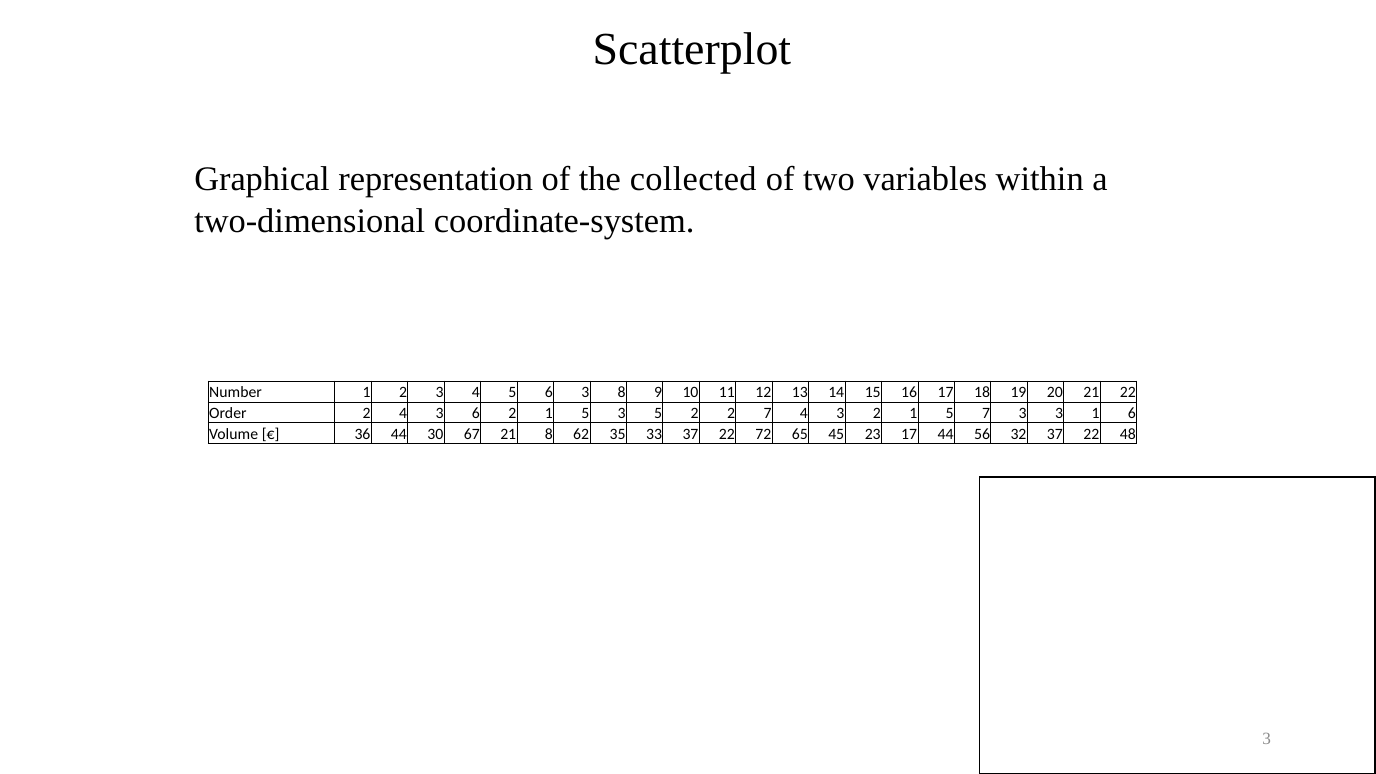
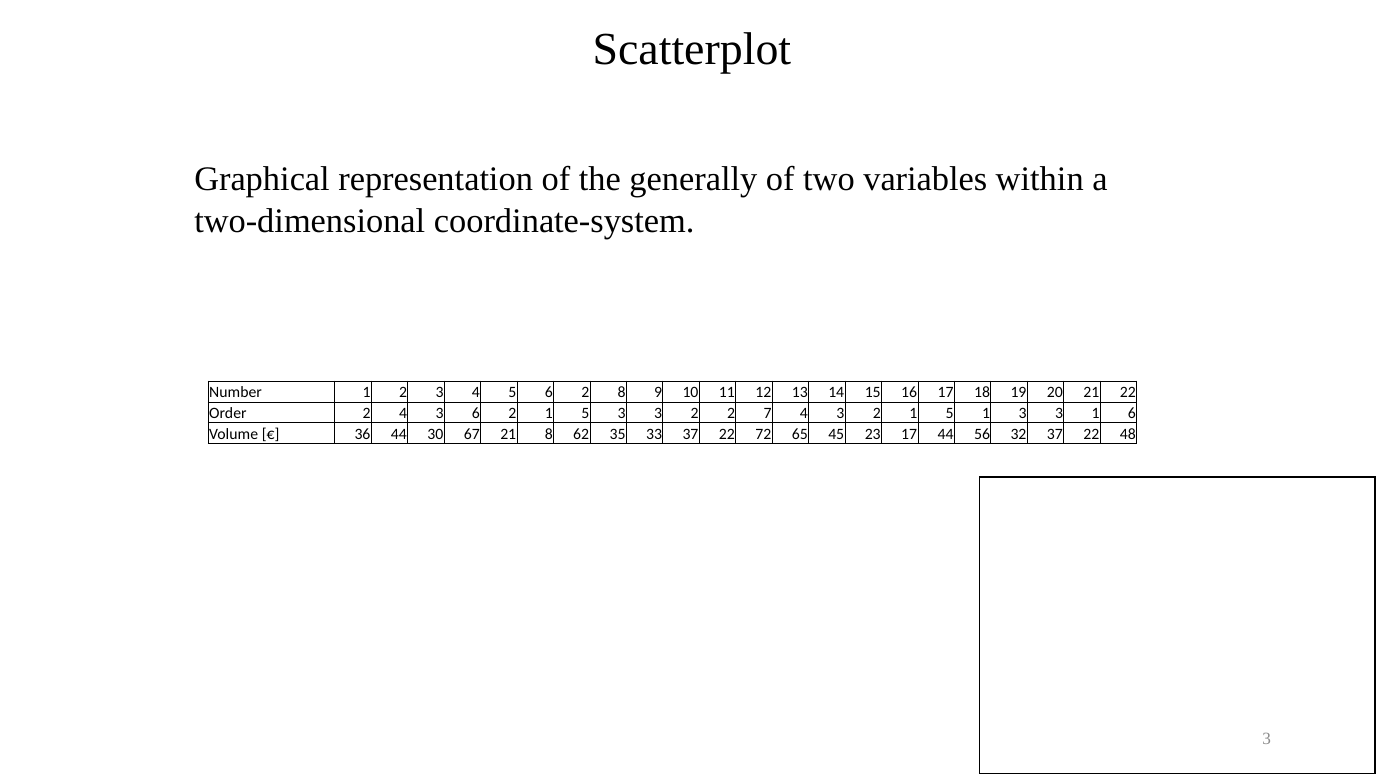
collected: collected -> generally (693, 179)
5 6 3: 3 -> 2 (585, 393)
5 3 5: 5 -> 3 (658, 413)
5 7: 7 -> 1 (986, 413)
